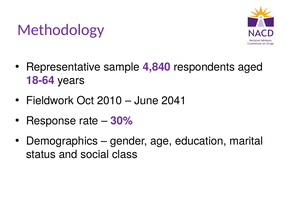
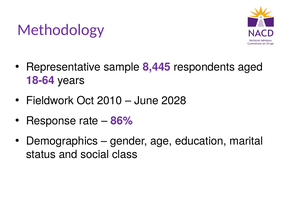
4,840: 4,840 -> 8,445 (157, 67)
2041: 2041 -> 2028 (174, 100)
30%: 30% -> 86% (122, 120)
